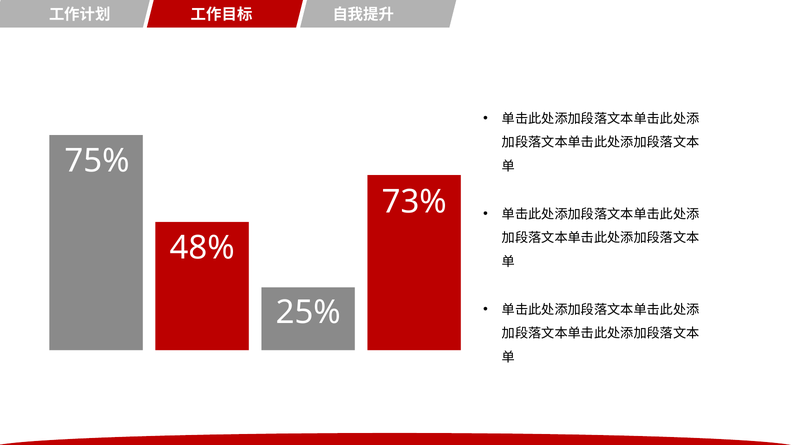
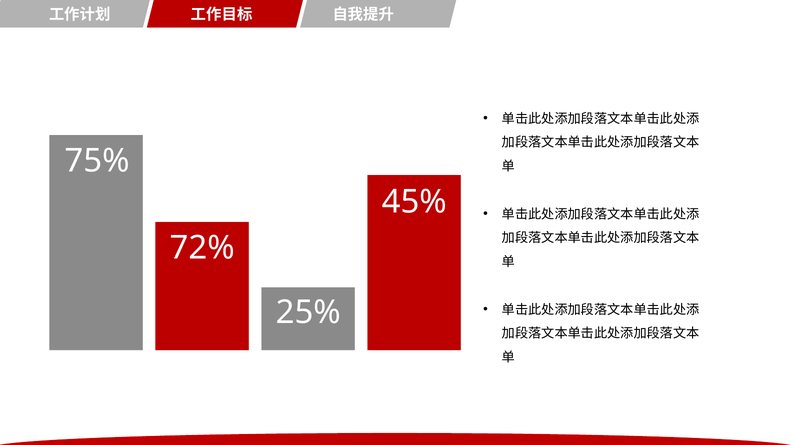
73%: 73% -> 45% (414, 202)
48%: 48% -> 72% (202, 248)
